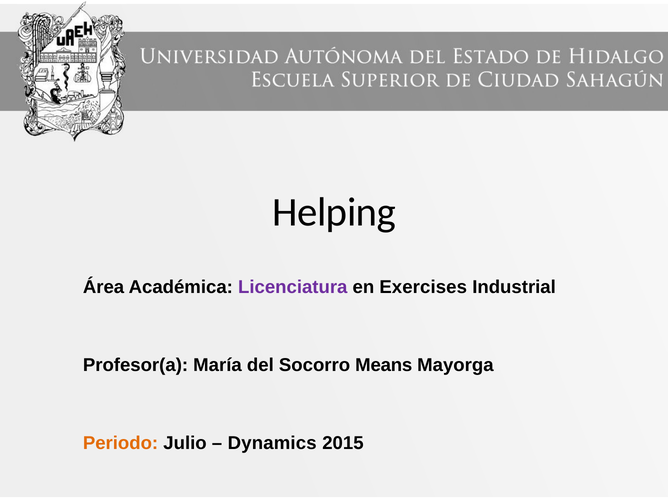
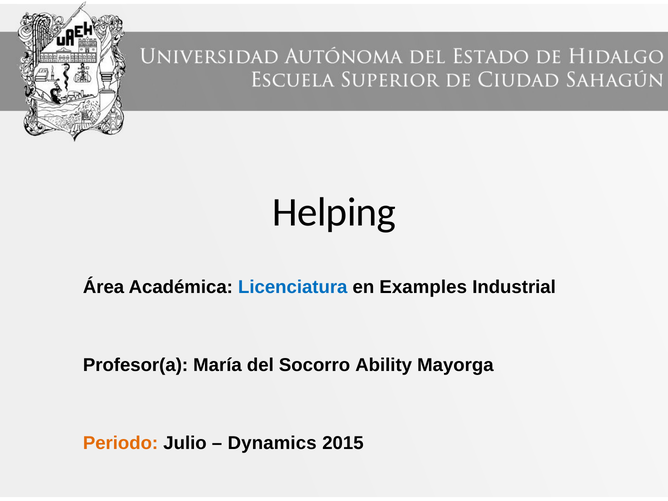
Licenciatura colour: purple -> blue (293, 287)
Exercises: Exercises -> Examples (423, 287)
Means: Means -> Ability (384, 365)
